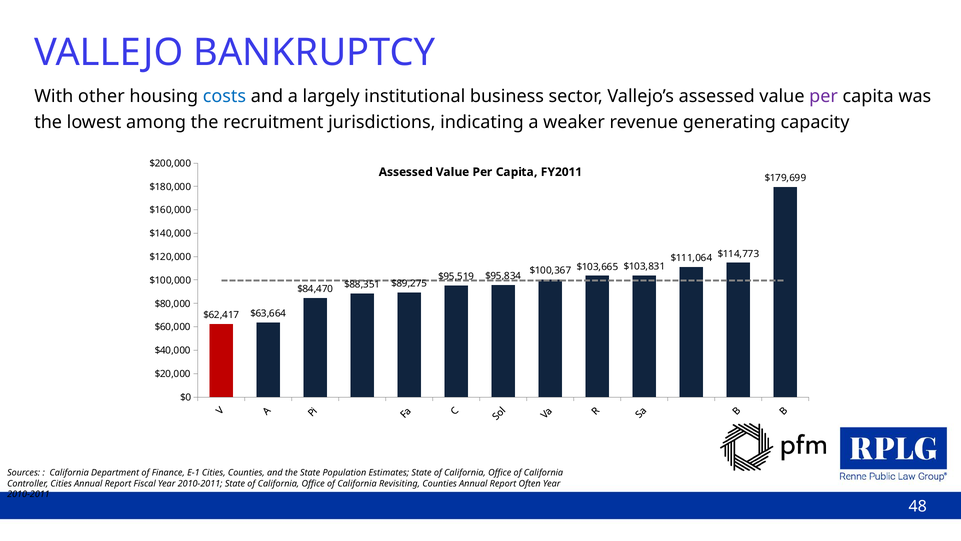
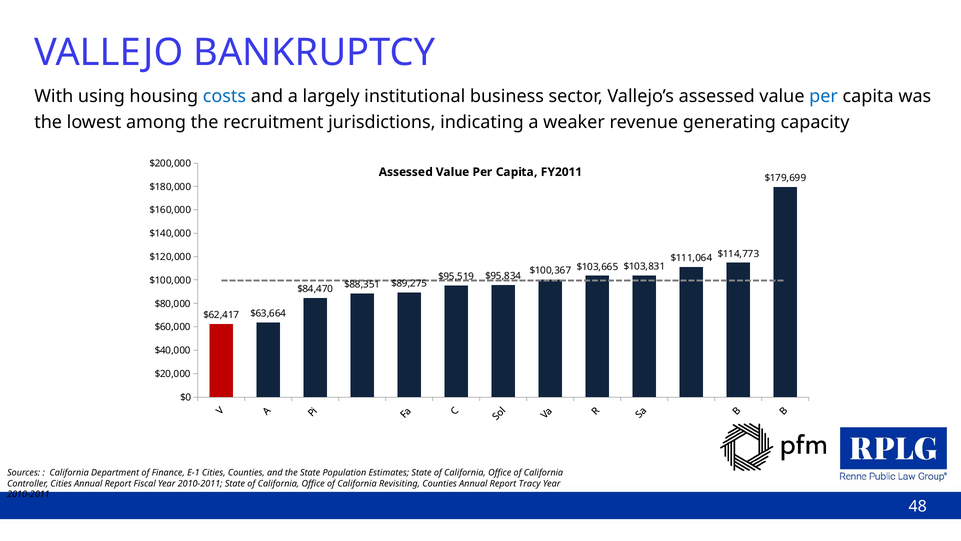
other: other -> using (101, 96)
per colour: purple -> blue (824, 96)
Often: Often -> Tracy (530, 483)
